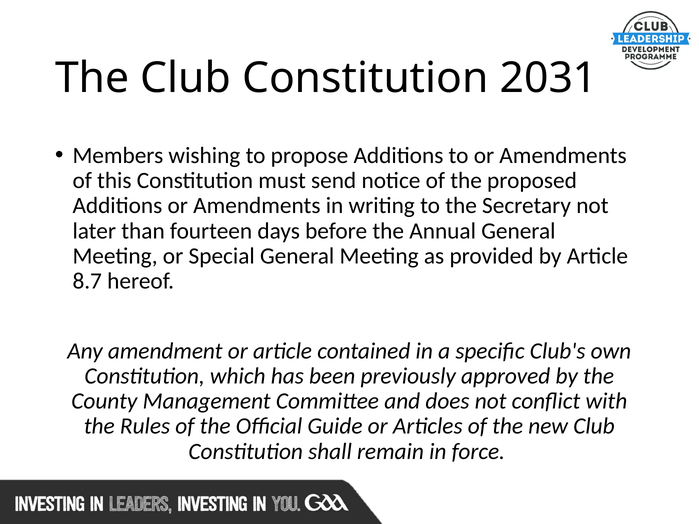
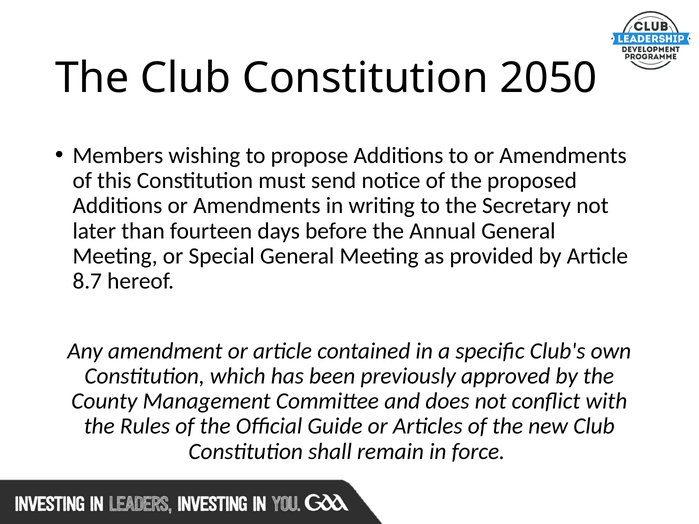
2031: 2031 -> 2050 (549, 78)
